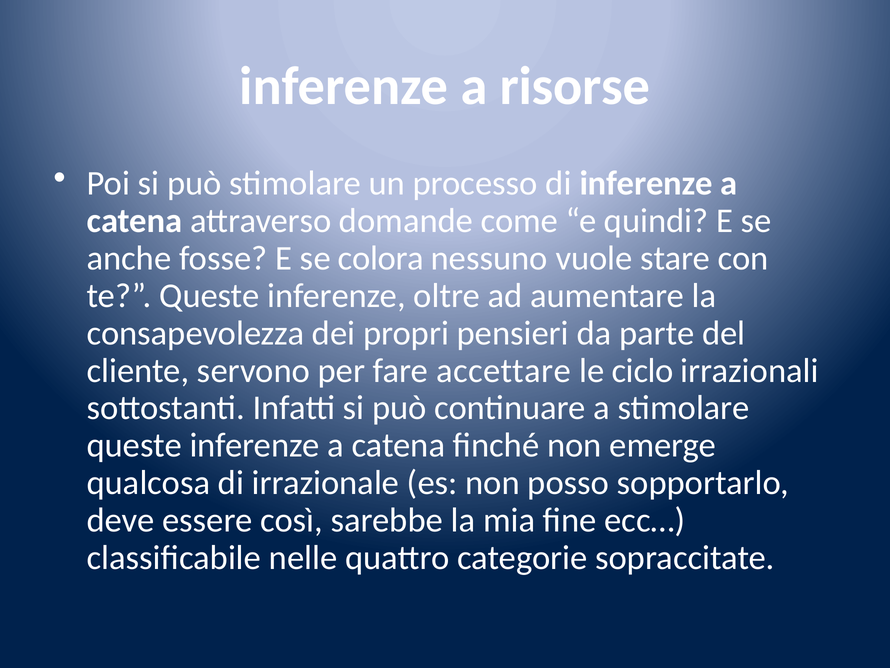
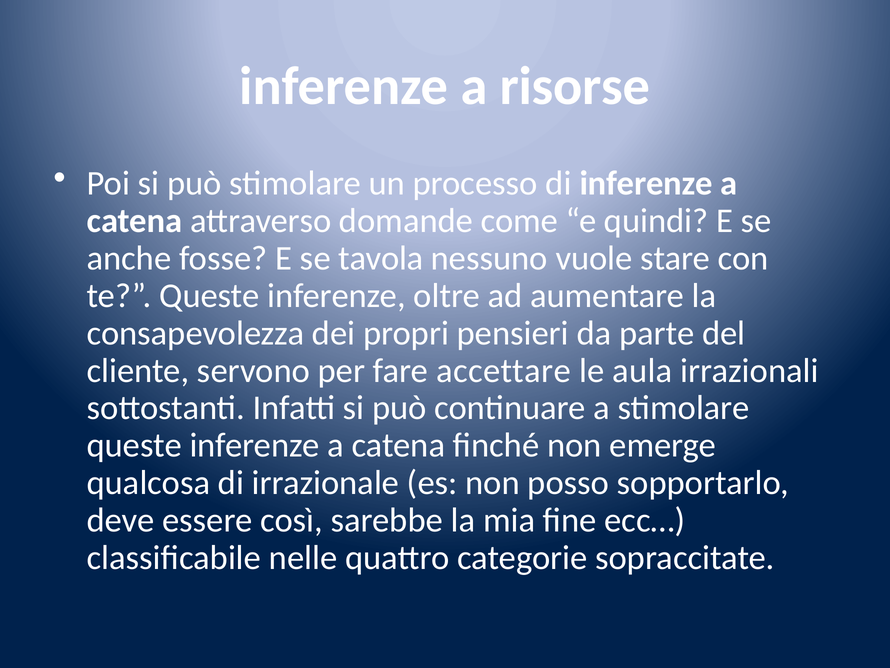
colora: colora -> tavola (381, 258)
ciclo: ciclo -> aula (642, 370)
